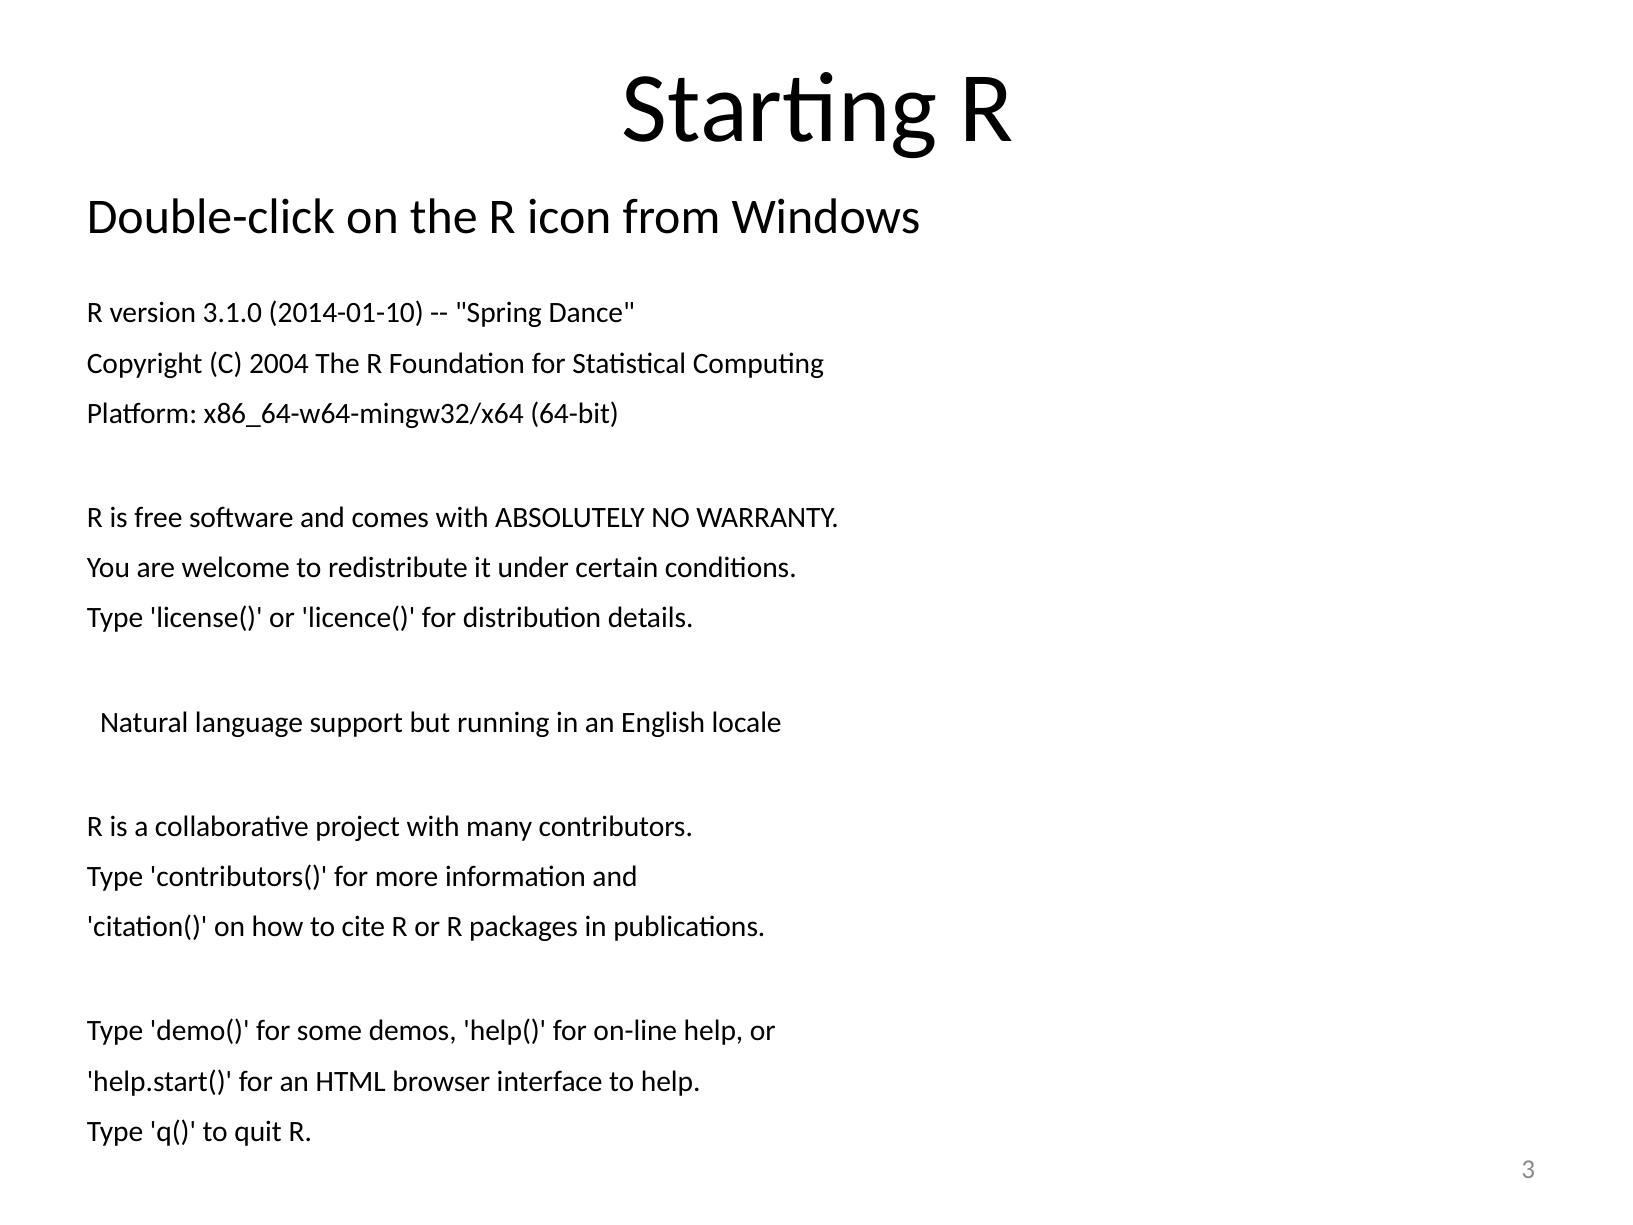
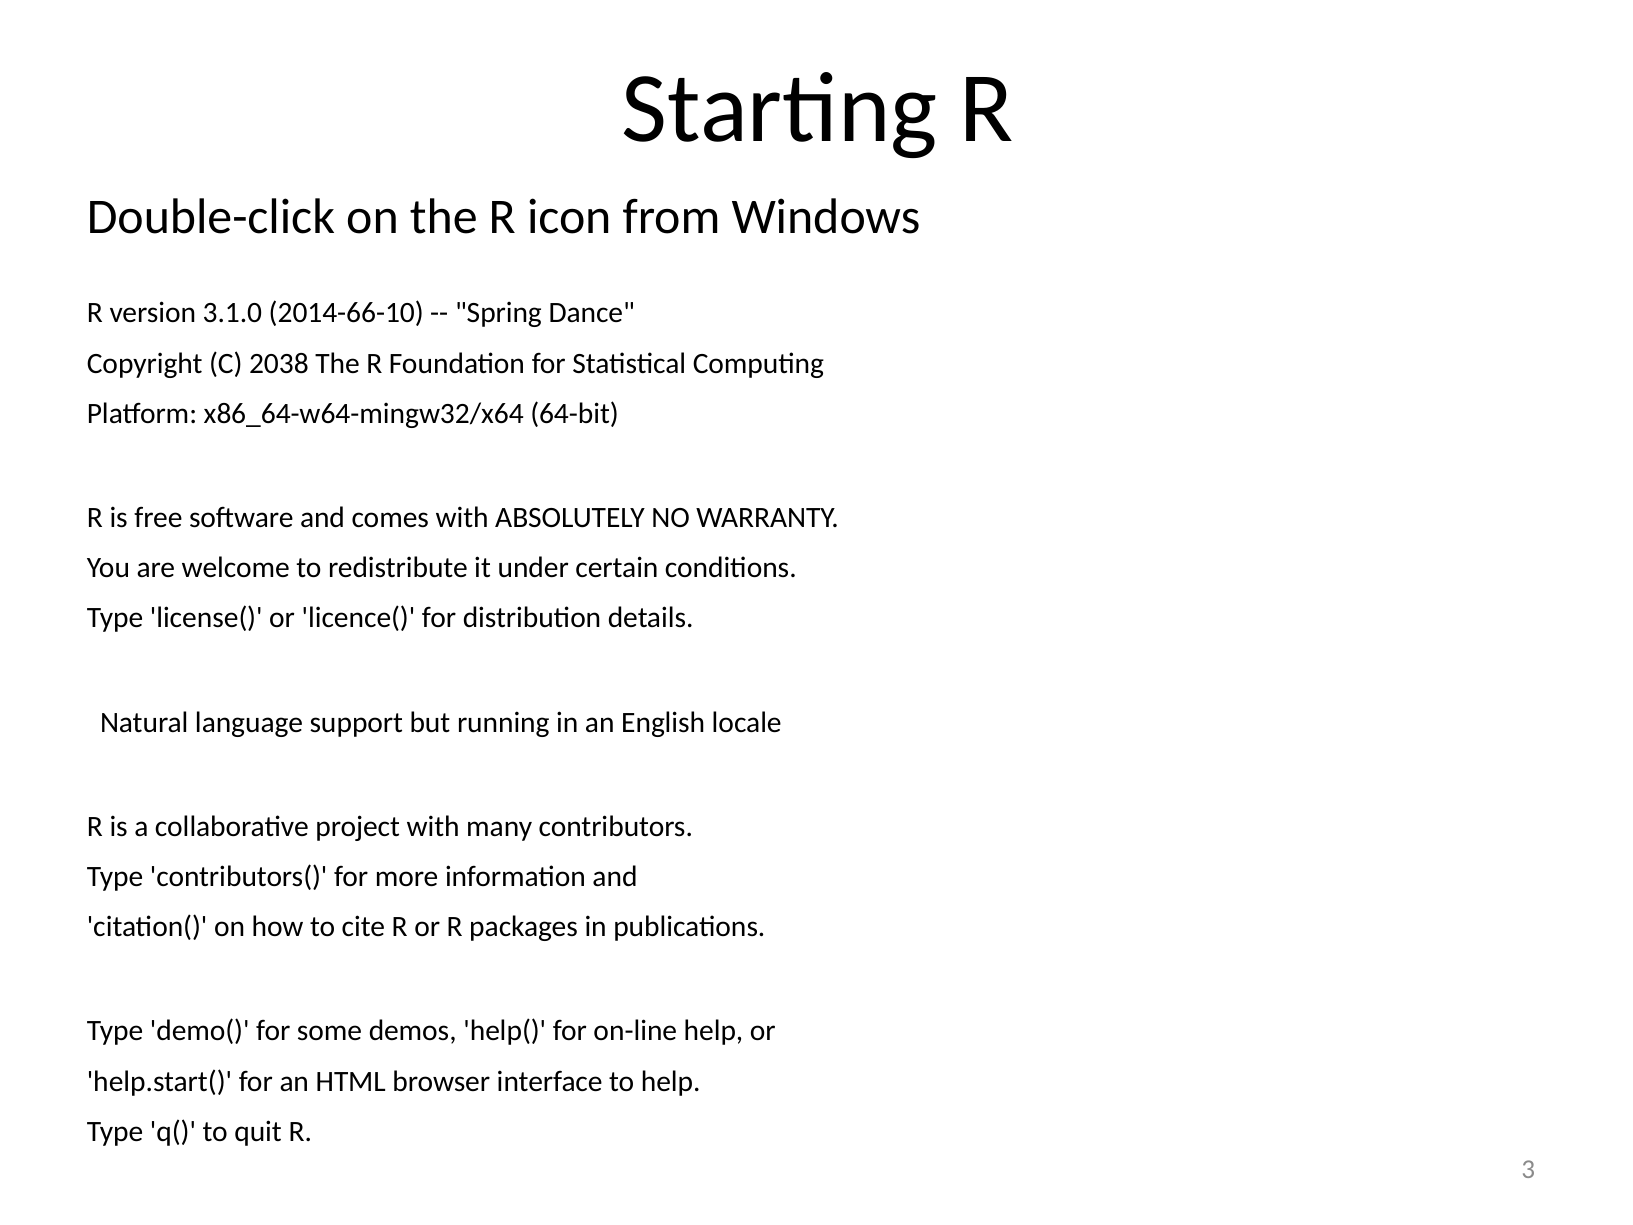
2014-01-10: 2014-01-10 -> 2014-66-10 (346, 313)
2004: 2004 -> 2038 (279, 363)
